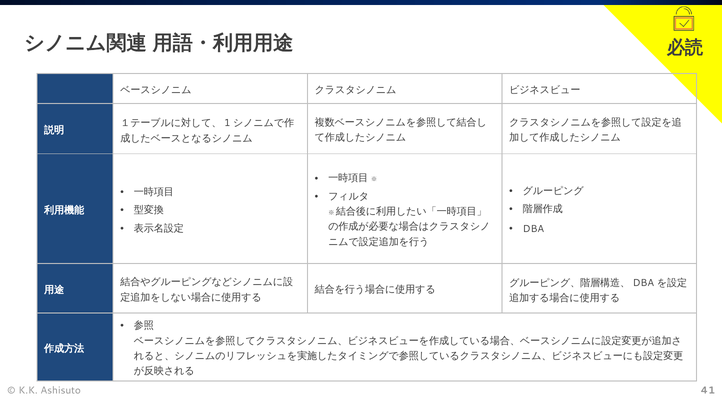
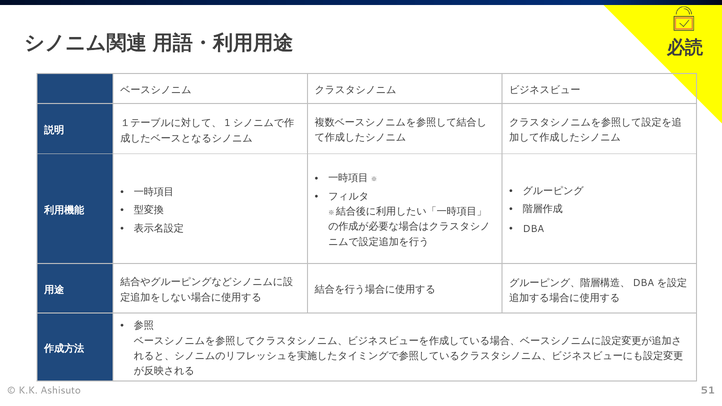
41: 41 -> 51 (708, 391)
